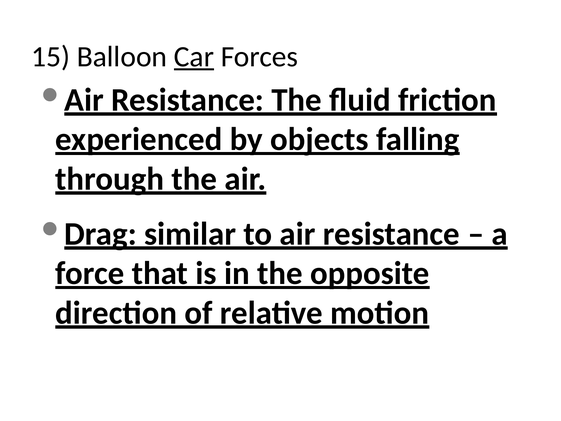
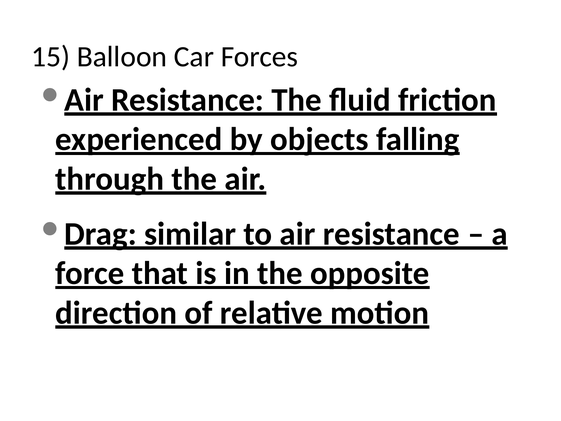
Car underline: present -> none (194, 57)
